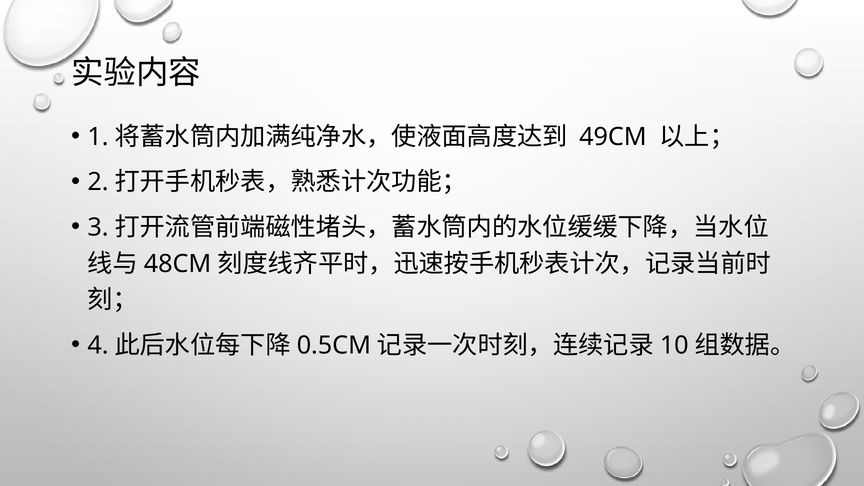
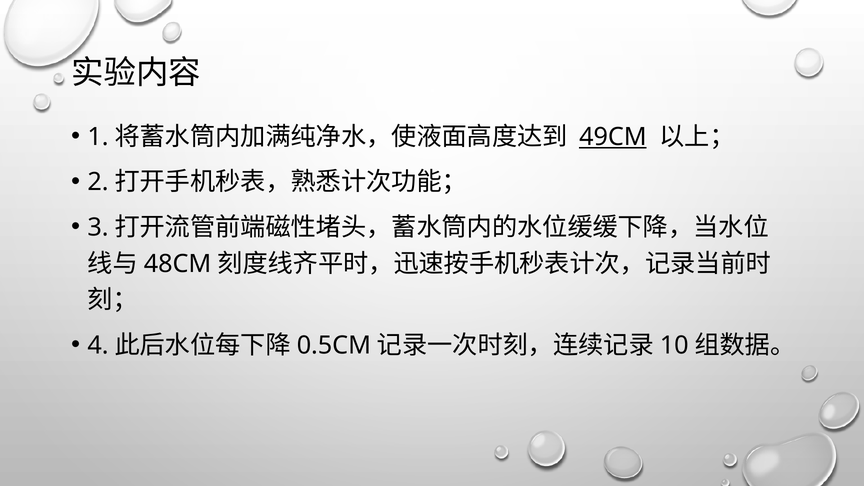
49CM underline: none -> present (613, 137)
